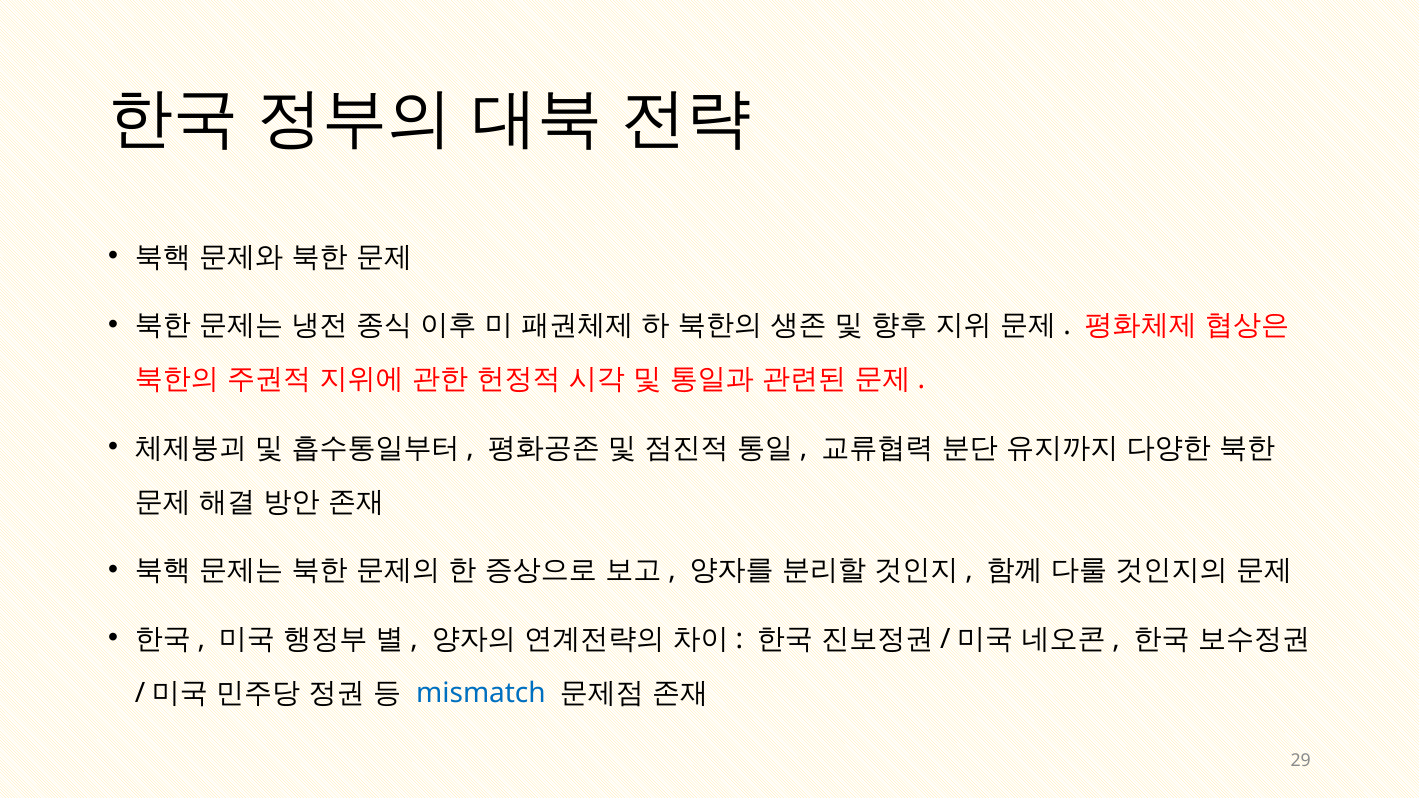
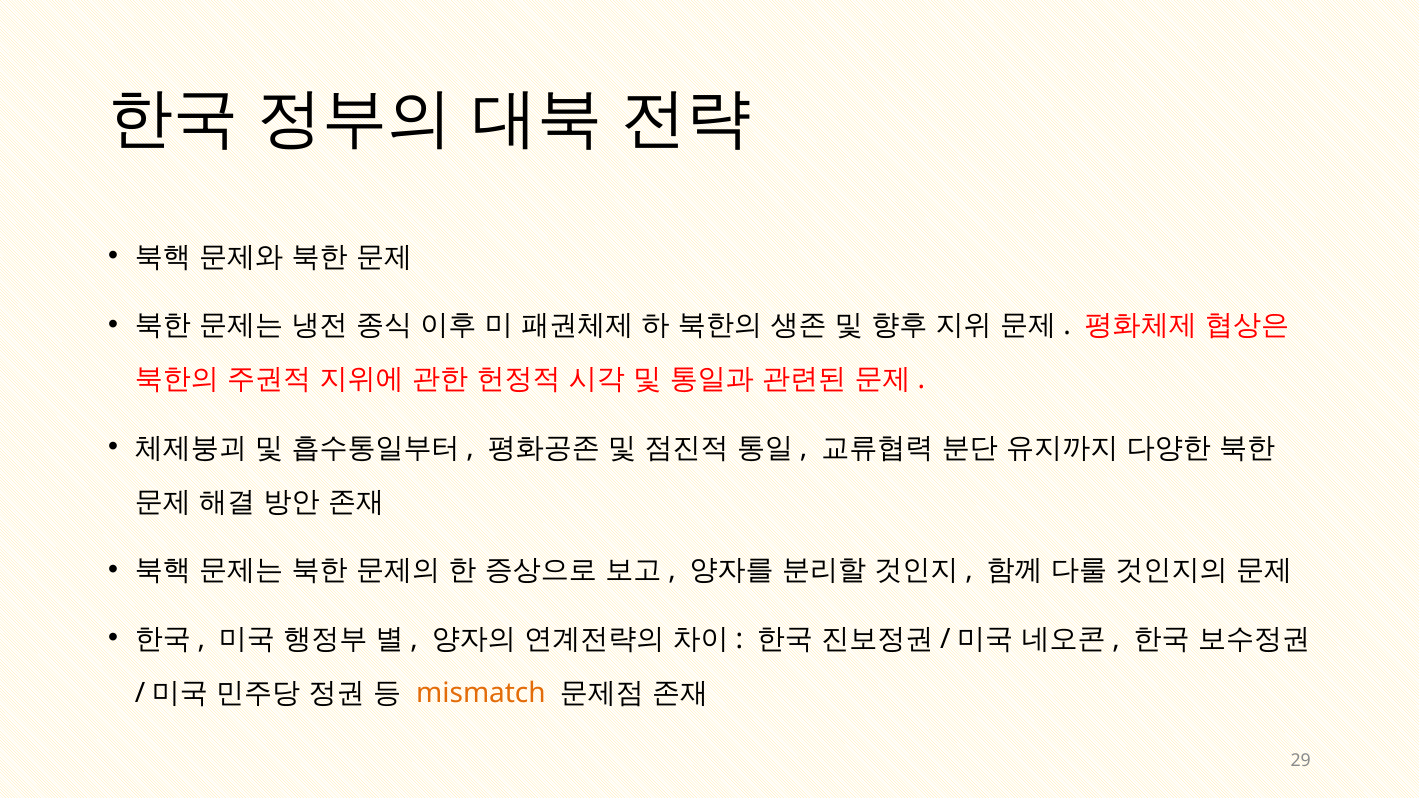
mismatch colour: blue -> orange (481, 693)
